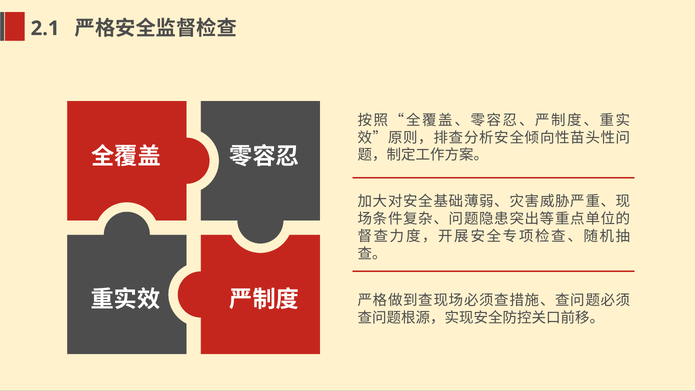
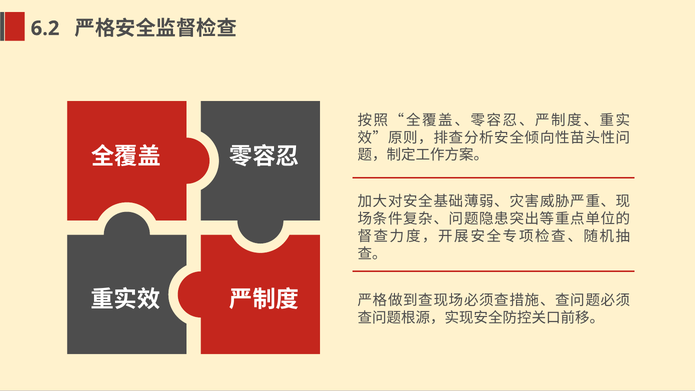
2.1: 2.1 -> 6.2 (45, 28)
